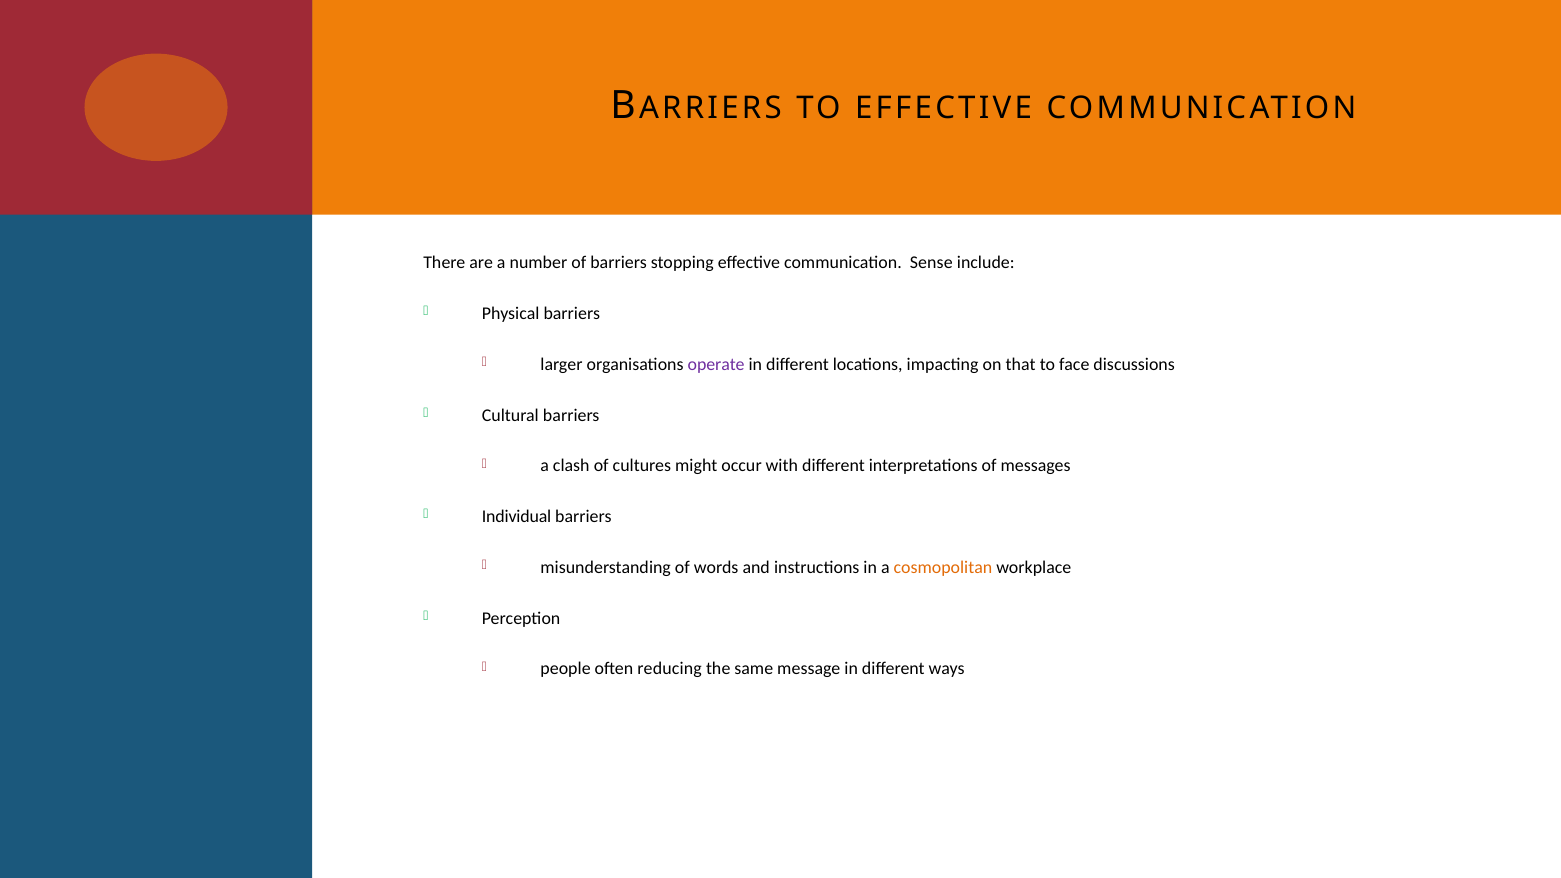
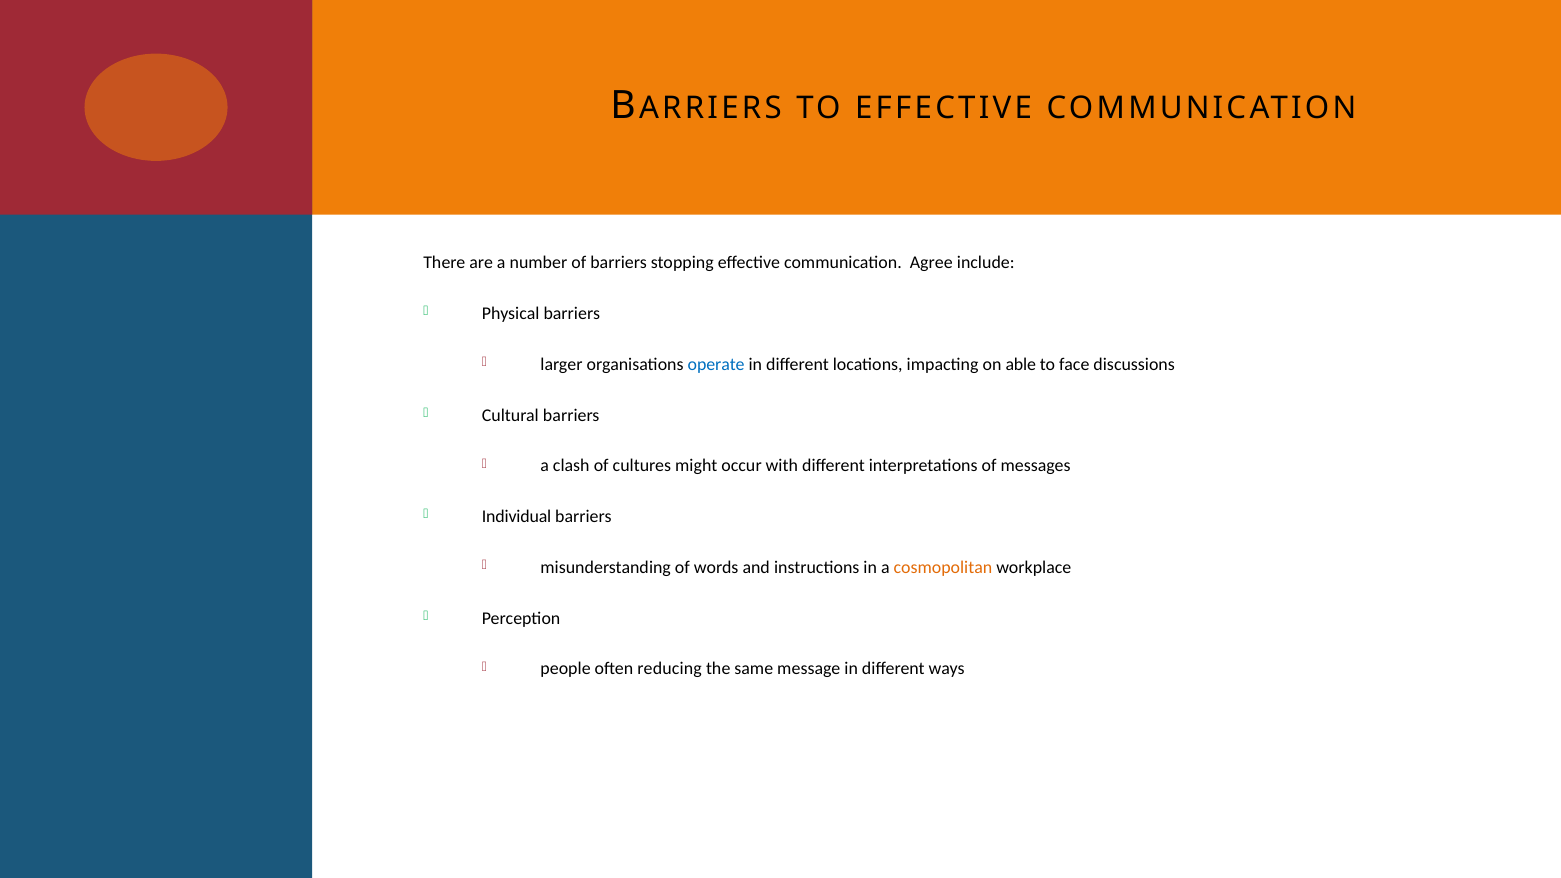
Sense: Sense -> Agree (931, 263)
operate colour: purple -> blue (716, 365)
that: that -> able (1021, 365)
